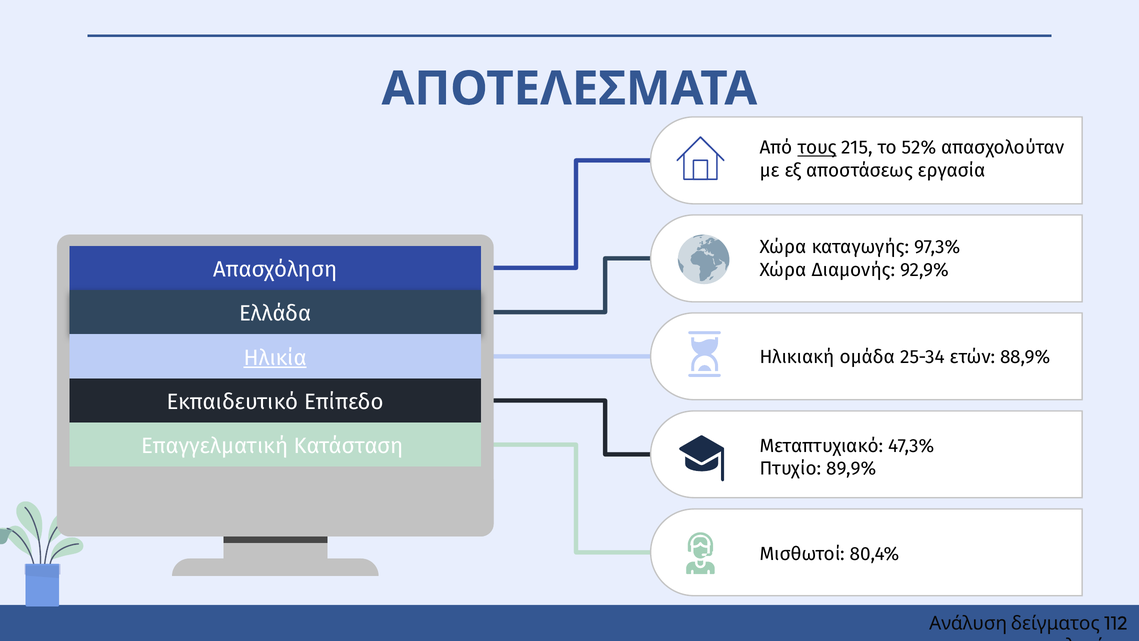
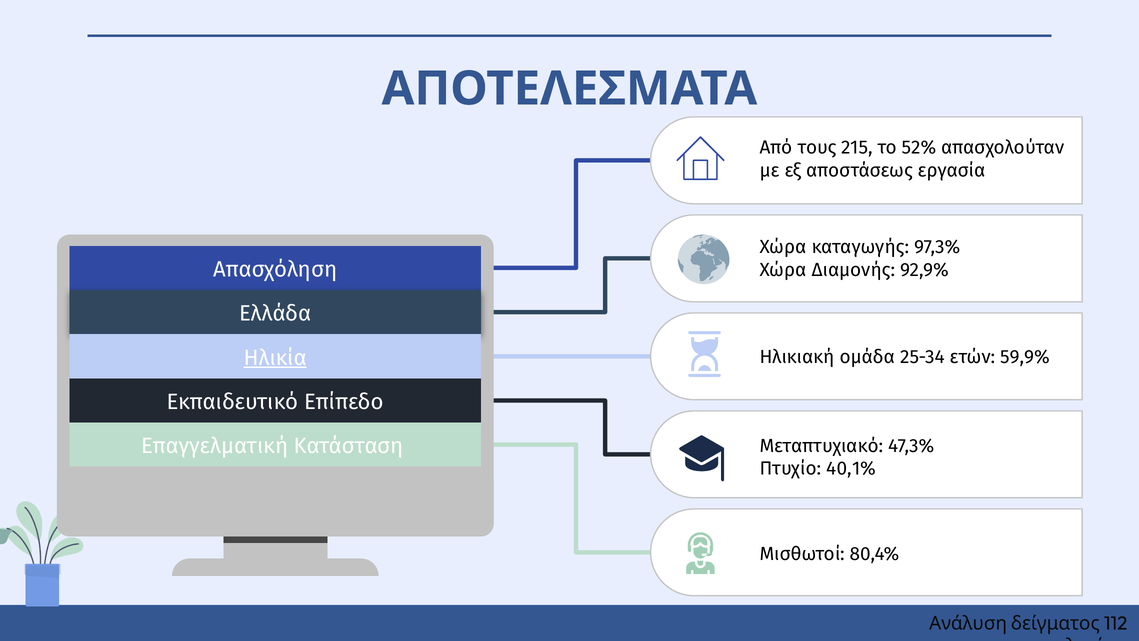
τους underline: present -> none (817, 148)
88,9%: 88,9% -> 59,9% (1025, 357)
89,9%: 89,9% -> 40,1% (851, 468)
